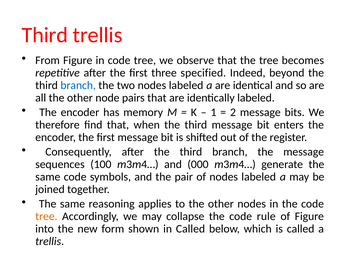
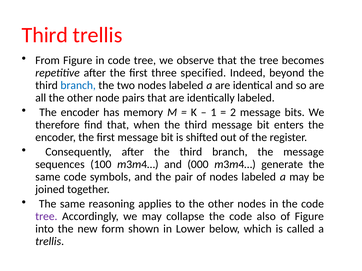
tree colour: orange -> purple (46, 217)
rule: rule -> also (266, 217)
in Called: Called -> Lower (190, 229)
